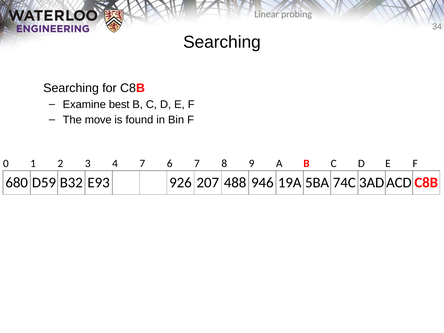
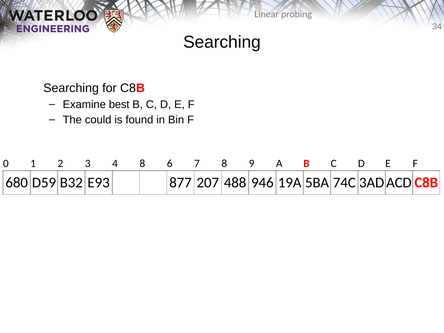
move: move -> could (98, 120)
4 7: 7 -> 8 (142, 163)
926: 926 -> 877 (180, 183)
